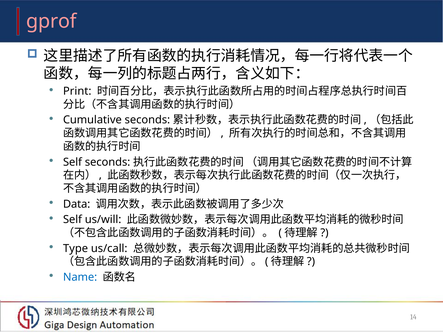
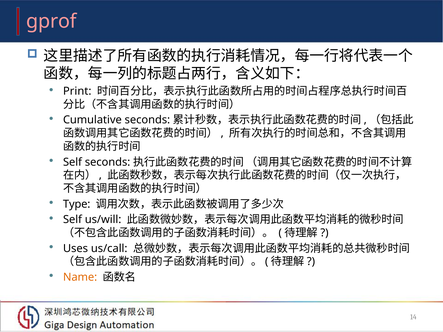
Data: Data -> Type (77, 204)
Type: Type -> Uses (76, 249)
Name colour: blue -> orange (80, 277)
